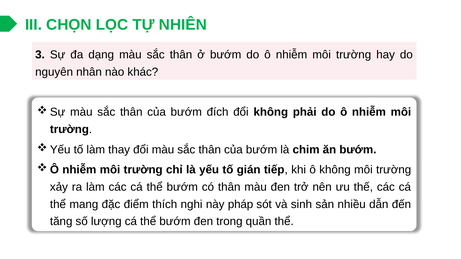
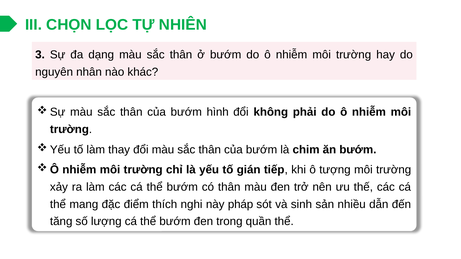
đích: đích -> hình (218, 112)
ô không: không -> tượng (335, 170)
